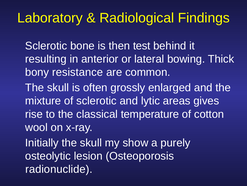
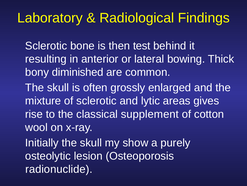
resistance: resistance -> diminished (78, 72)
temperature: temperature -> supplement (150, 114)
